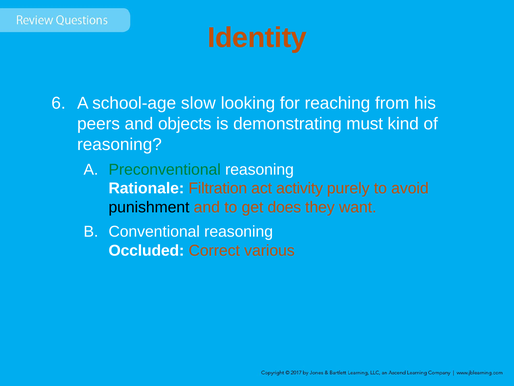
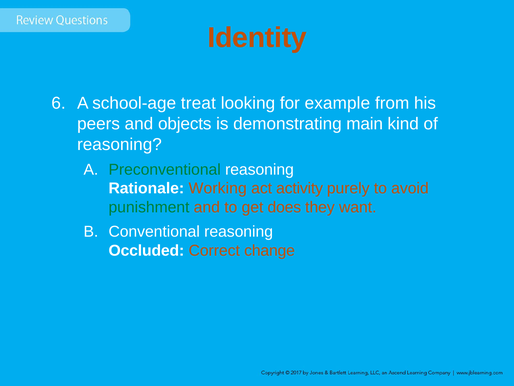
slow: slow -> treat (198, 103)
reaching: reaching -> example (337, 103)
must: must -> main (365, 124)
Filtration: Filtration -> Working (218, 188)
punishment colour: black -> green (149, 207)
various: various -> change (270, 250)
